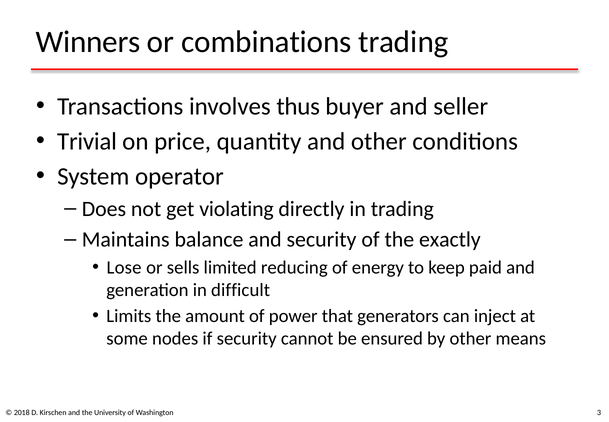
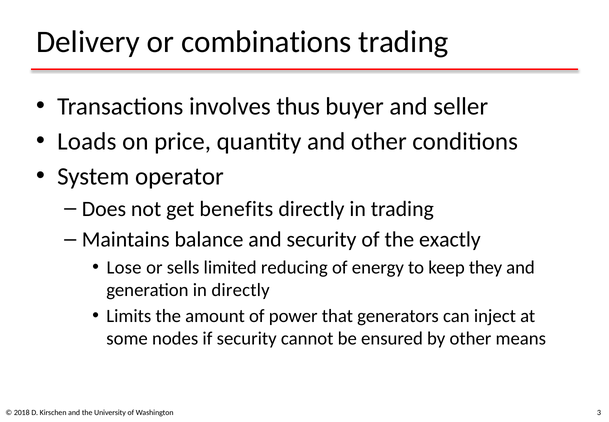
Winners: Winners -> Delivery (88, 42)
Trivial: Trivial -> Loads (87, 141)
violating: violating -> benefits (236, 209)
paid: paid -> they (486, 267)
in difficult: difficult -> directly (241, 290)
